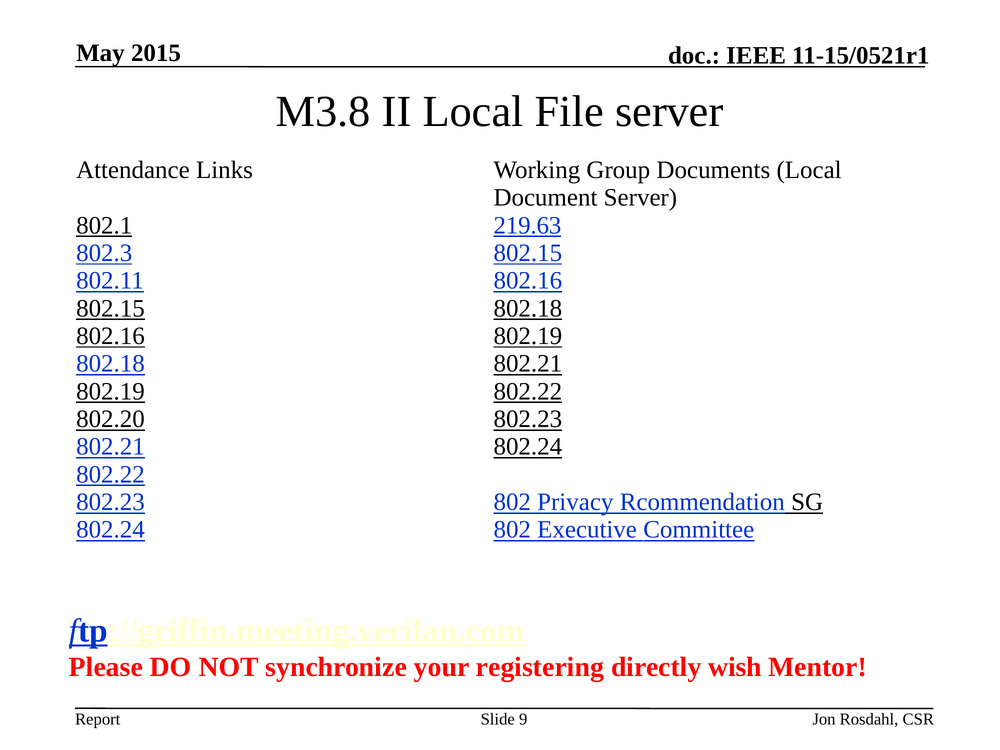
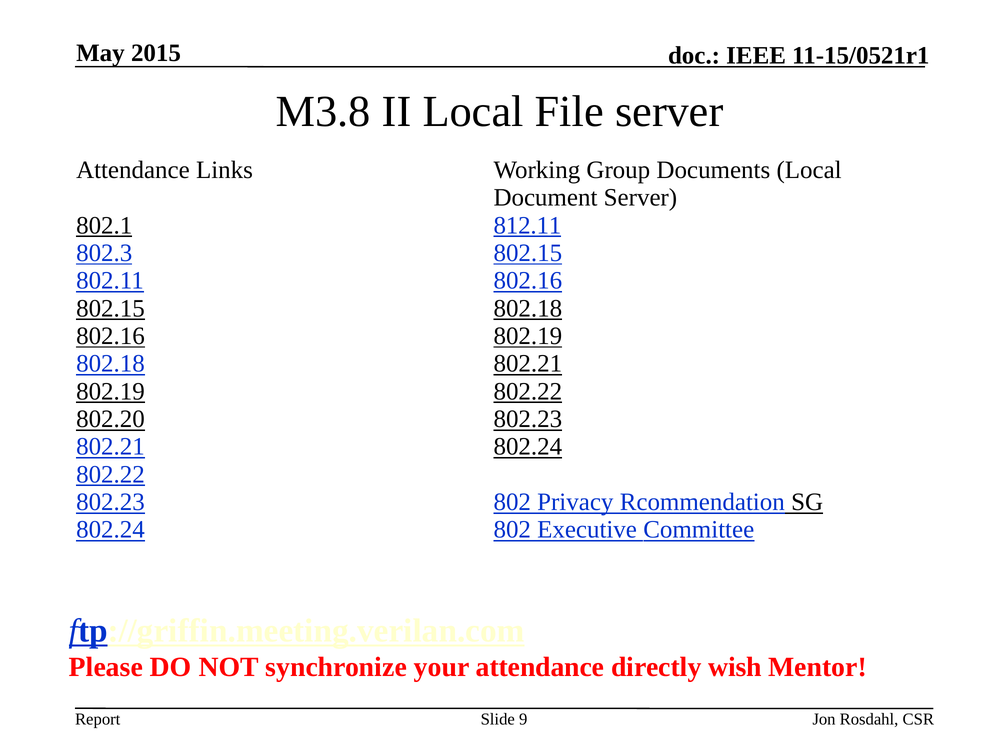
219.63: 219.63 -> 812.11 (527, 225)
your registering: registering -> attendance (540, 667)
